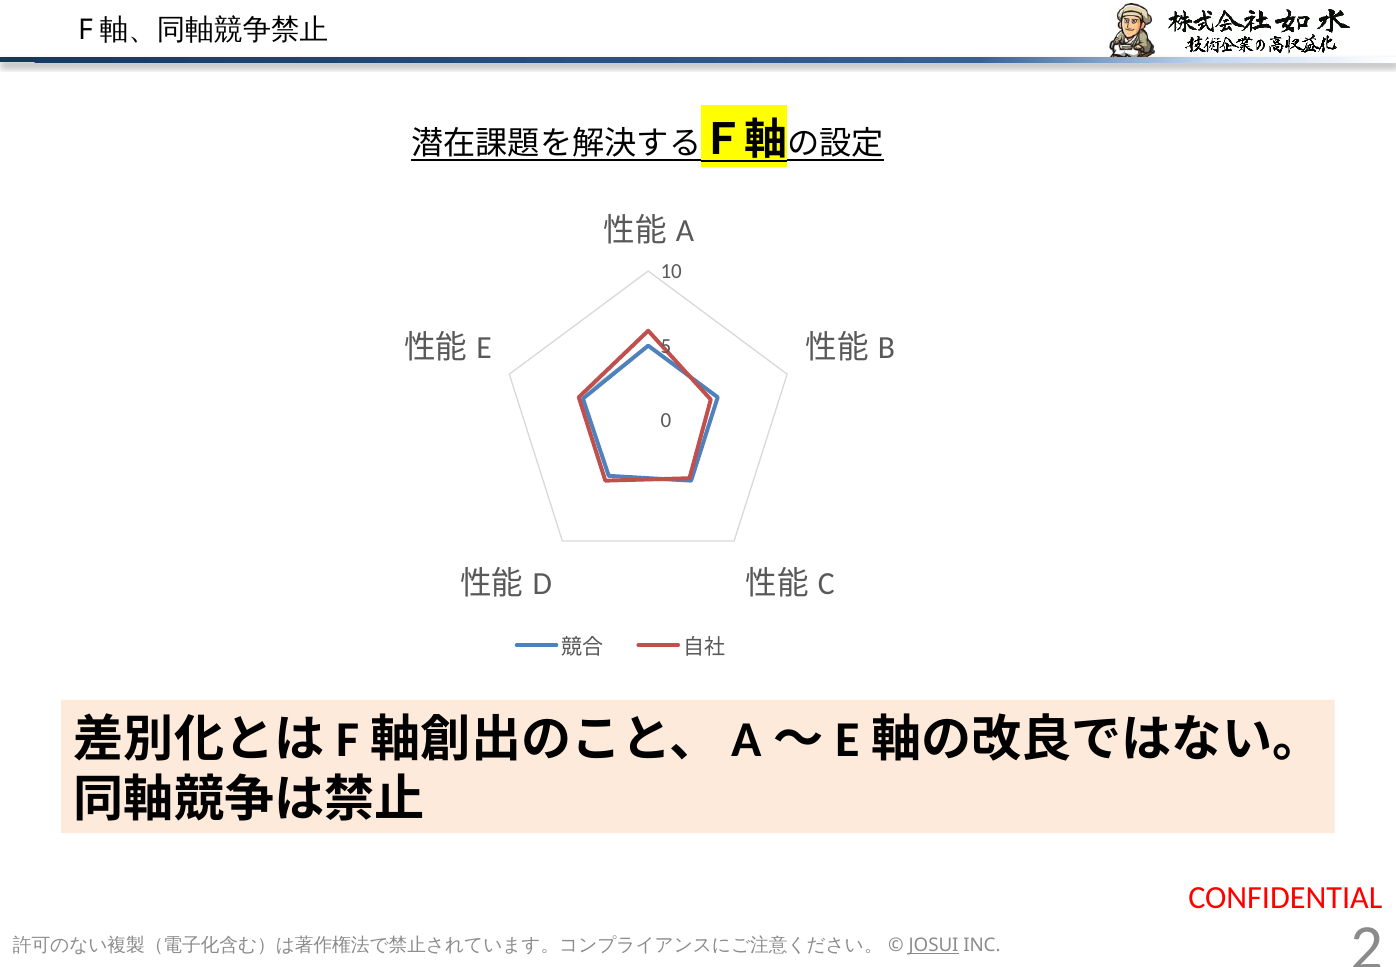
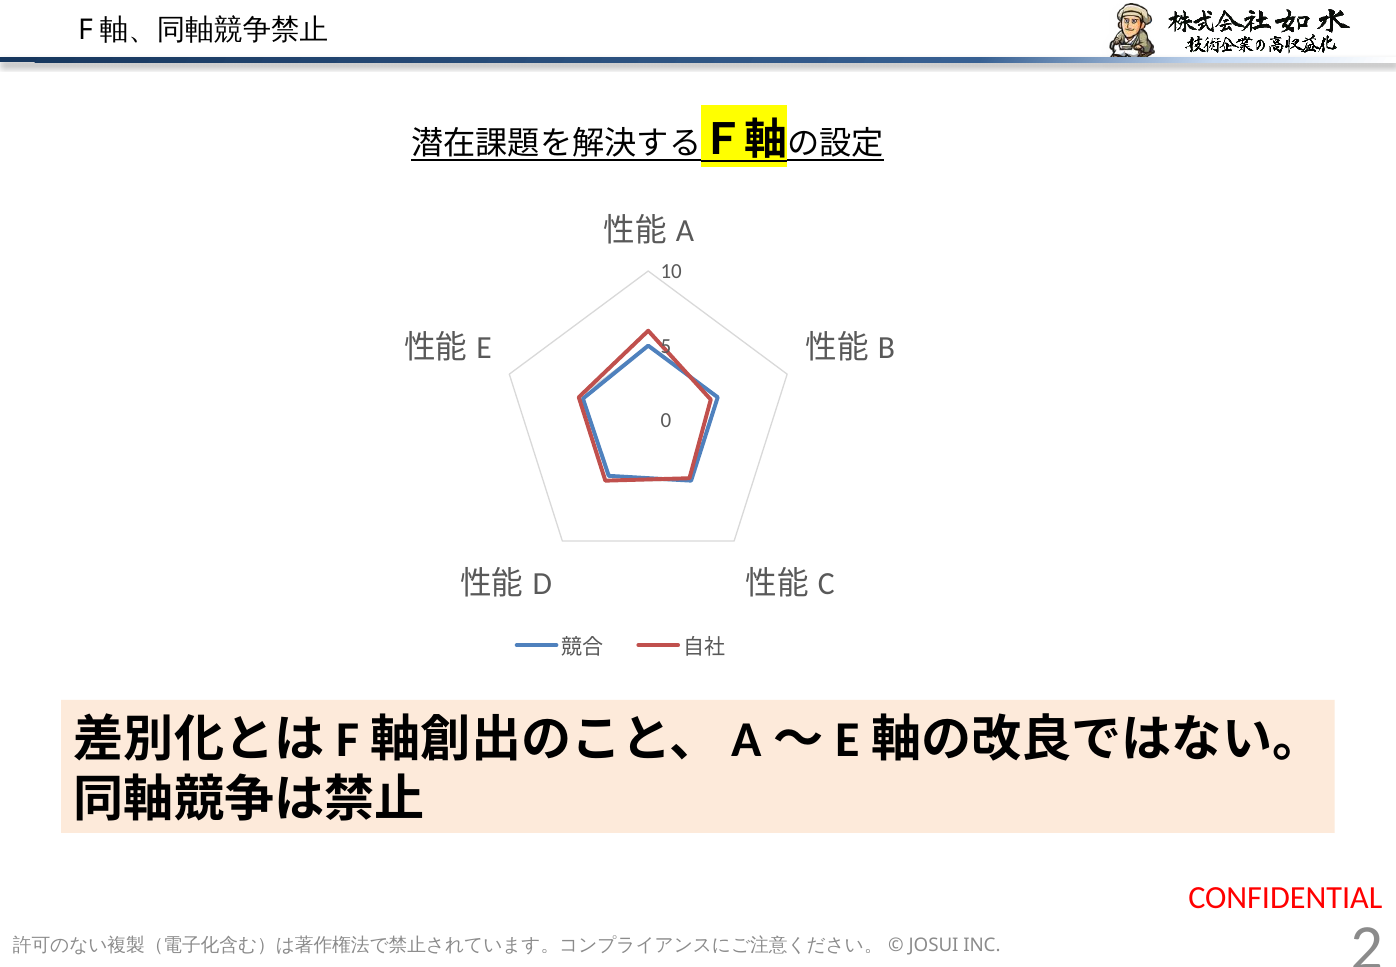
JOSUI underline: present -> none (934, 945)
